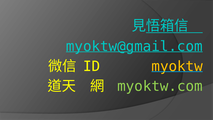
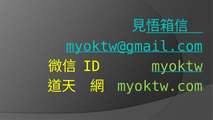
myoktw colour: yellow -> light green (177, 66)
